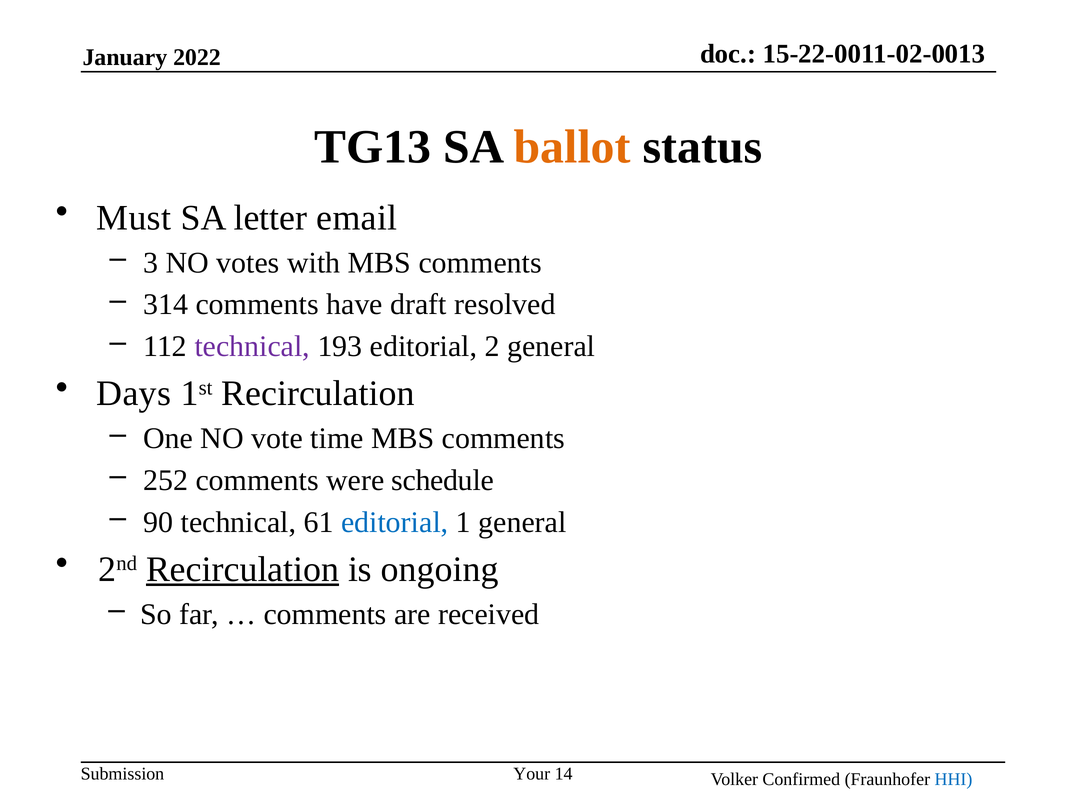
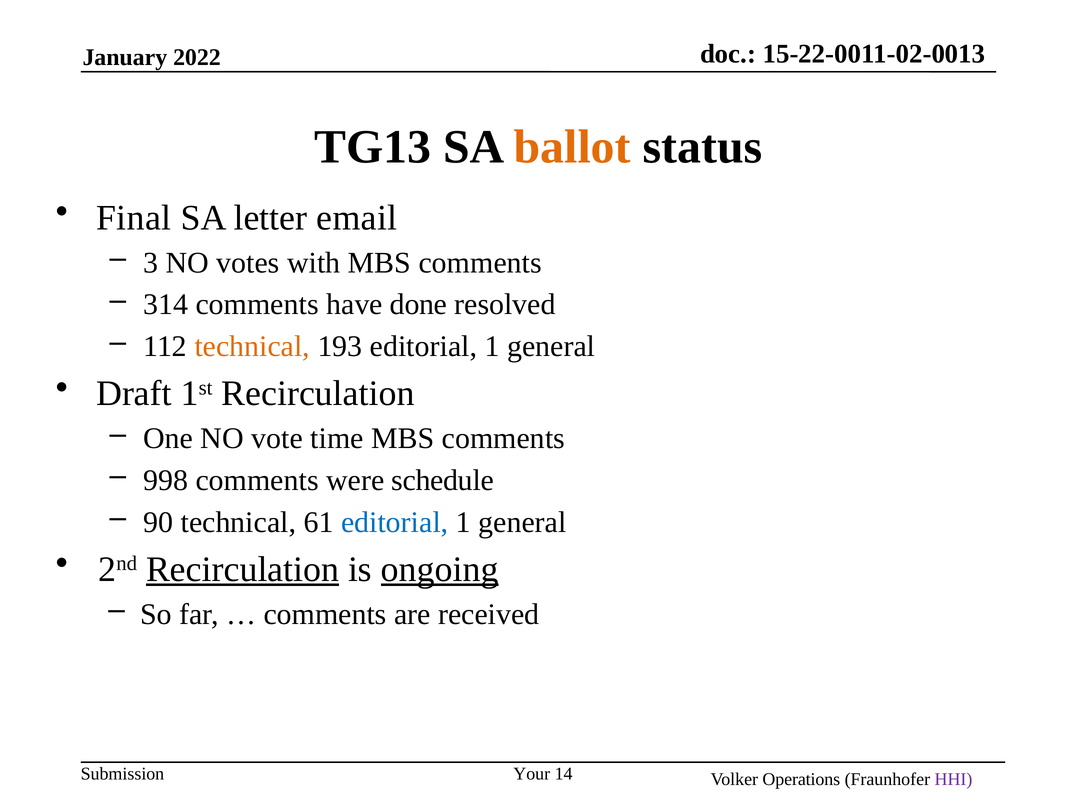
Must: Must -> Final (134, 218)
draft: draft -> done (419, 305)
technical colour: purple -> orange (252, 347)
193 editorial 2: 2 -> 1 (492, 347)
Days: Days -> Draft (134, 394)
252: 252 -> 998 (166, 481)
ongoing underline: none -> present (440, 570)
Confirmed: Confirmed -> Operations (801, 780)
HHI colour: blue -> purple (954, 780)
